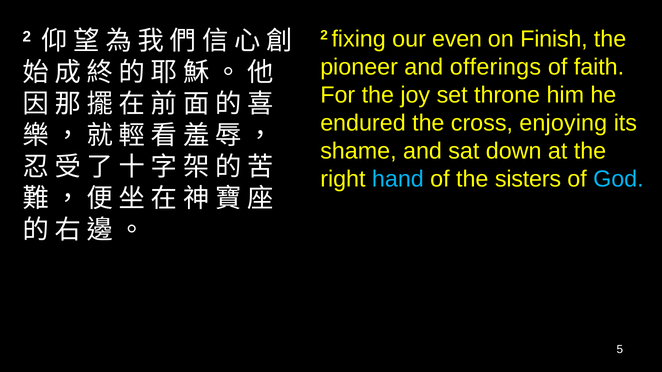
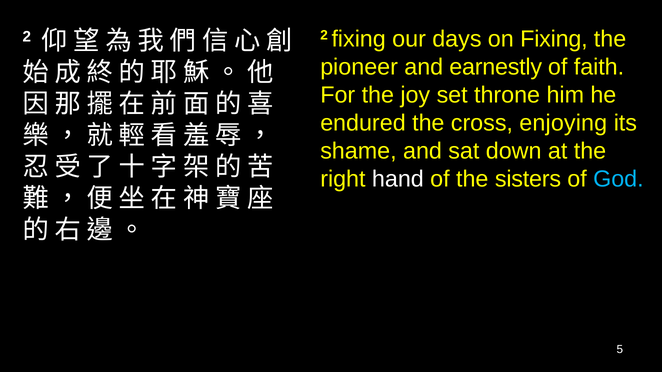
even: even -> days (457, 39)
on Finish: Finish -> Fixing (554, 39)
offerings: offerings -> earnestly (496, 67)
hand colour: light blue -> white (398, 179)
